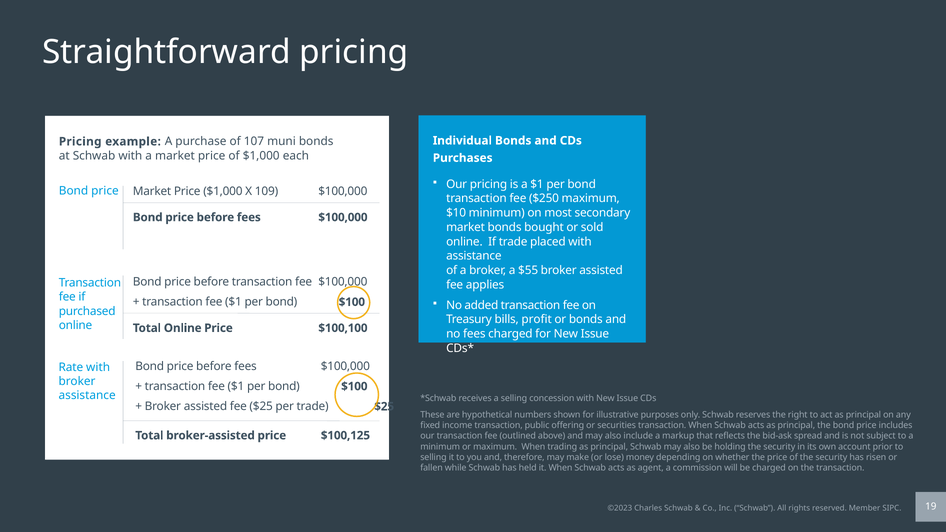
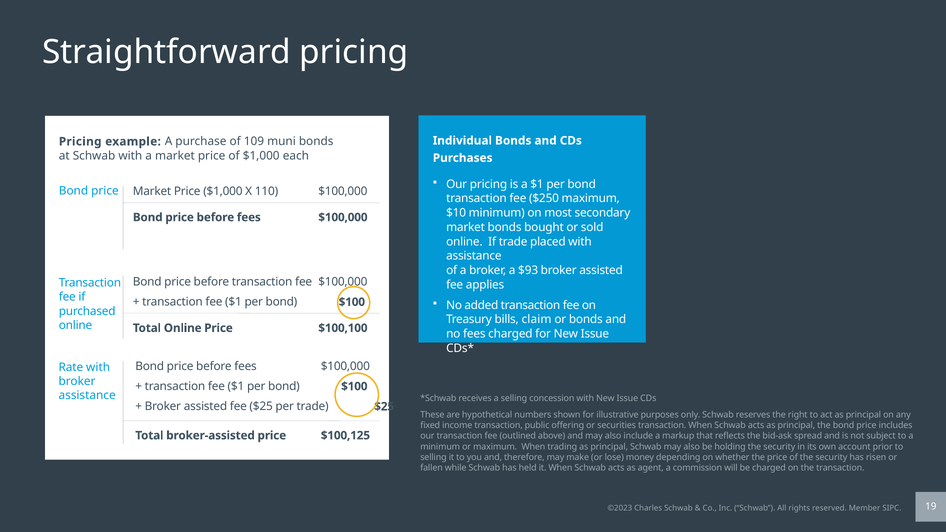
107: 107 -> 109 (254, 142)
109: 109 -> 110 (267, 191)
$55: $55 -> $93 (528, 271)
profit: profit -> claim (537, 320)
